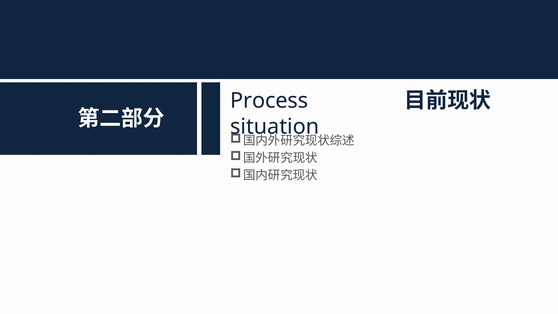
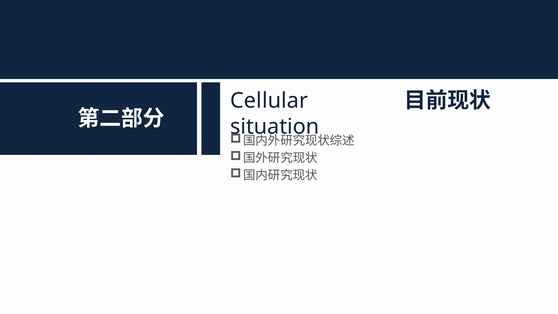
Process: Process -> Cellular (269, 101)
